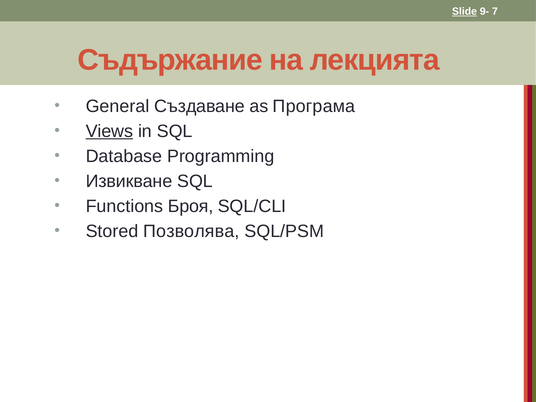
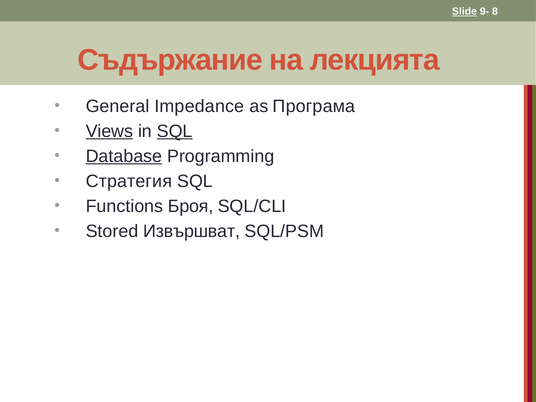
7: 7 -> 8 (495, 11)
Създаване: Създаване -> Impedance (199, 106)
SQL underline: none -> present (175, 131)
Database underline: none -> present (124, 156)
Извикване: Извикване -> Стратегия (129, 181)
Позволява: Позволява -> Извършват (192, 231)
